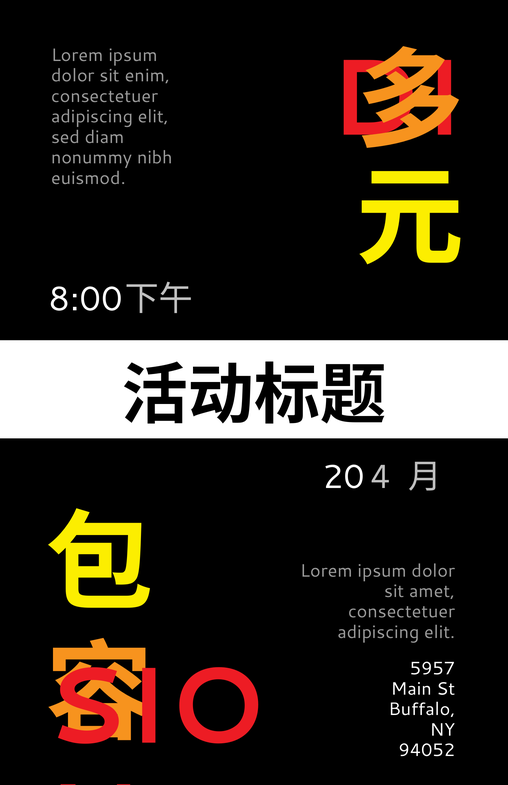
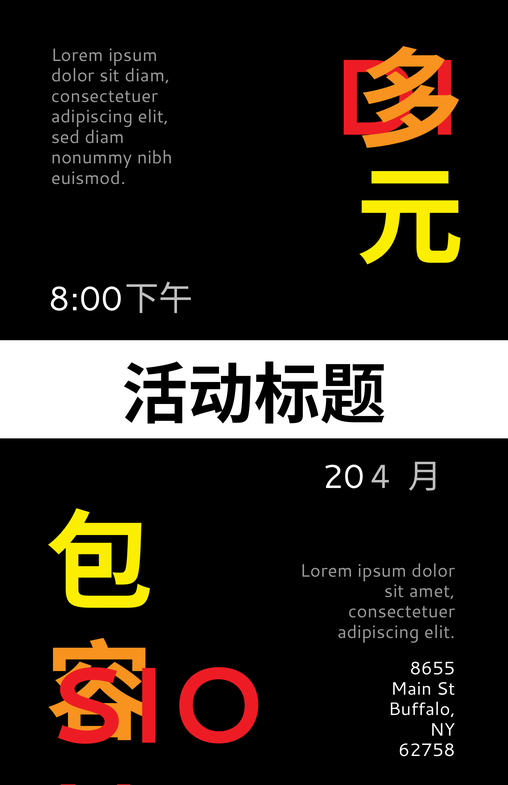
sit enim: enim -> diam (148, 76)
5957: 5957 -> 8655 (433, 668)
94052: 94052 -> 62758 (427, 750)
